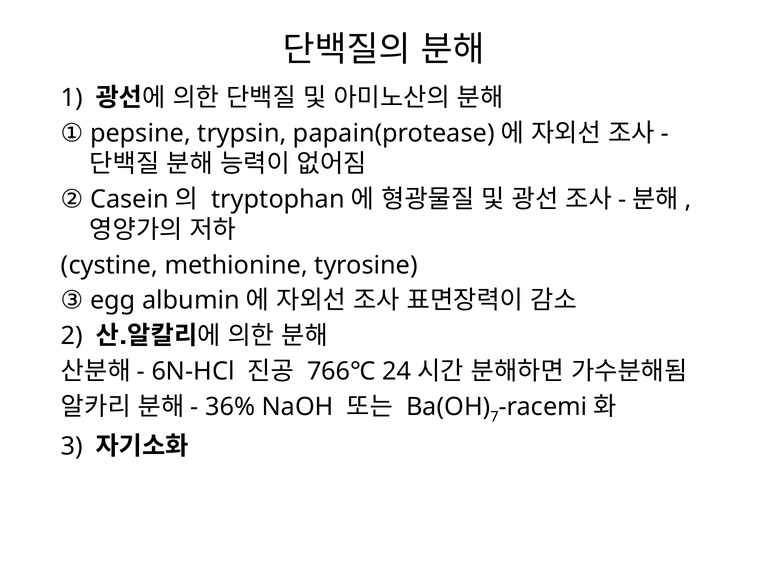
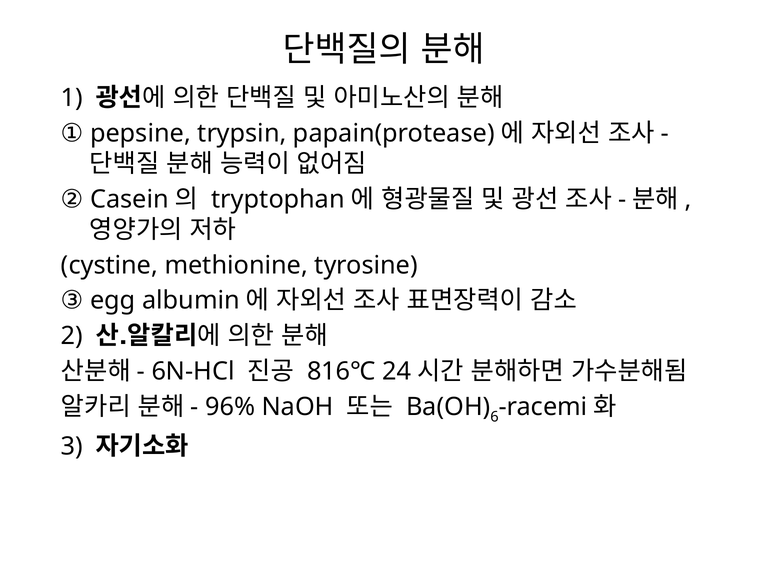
766℃: 766℃ -> 816℃ (341, 371)
36%: 36% -> 96% (230, 406)
7: 7 -> 6 (494, 416)
